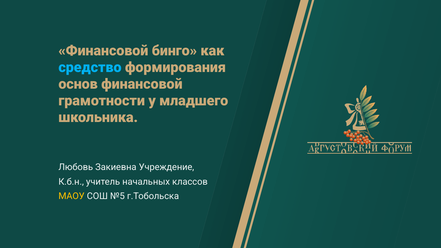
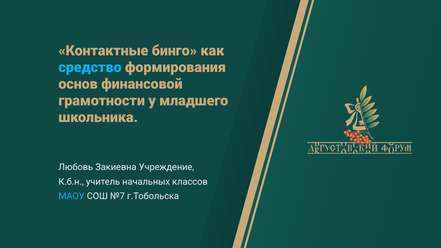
Финансовой: Финансовой -> Контактные (103, 51)
МАОУ colour: yellow -> light blue (72, 196)
№5: №5 -> №7 (117, 196)
